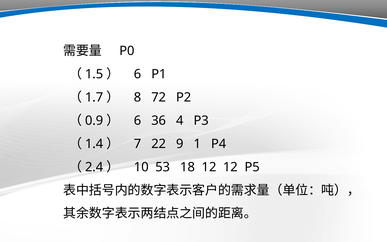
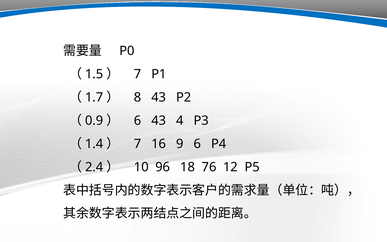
6: 6 -> 7 (138, 74)
8 72: 72 -> 43 (159, 97)
6 36: 36 -> 43 (159, 120)
22: 22 -> 16 (159, 144)
9 1: 1 -> 6 (197, 144)
53: 53 -> 96 (163, 167)
18 12: 12 -> 76 (209, 167)
